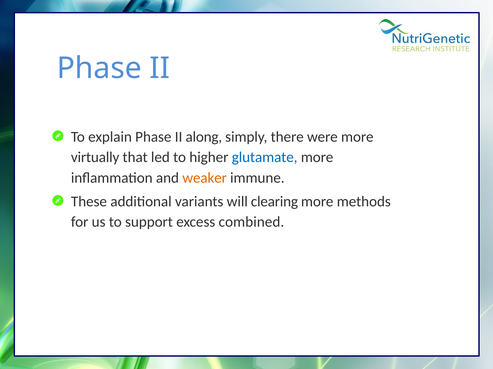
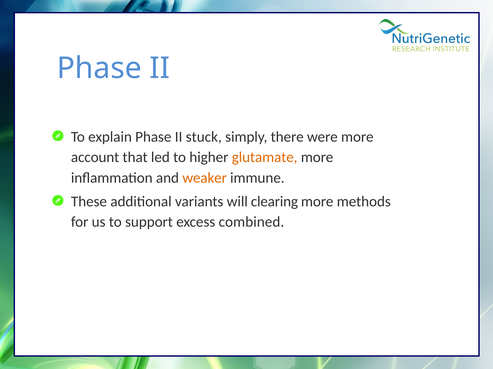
along: along -> stuck (204, 137)
virtually: virtually -> account (95, 158)
glutamate colour: blue -> orange (265, 158)
